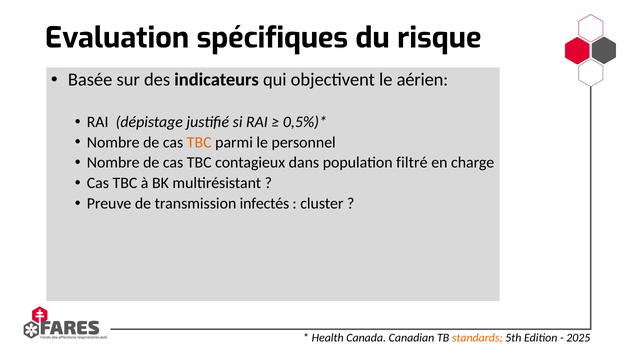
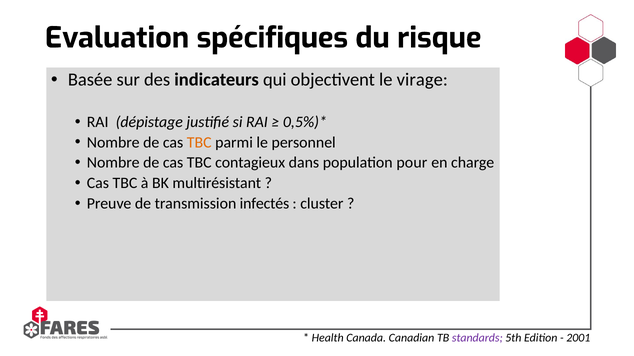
aérien: aérien -> virage (422, 80)
filtré: filtré -> pour (412, 163)
standards colour: orange -> purple (477, 339)
2025: 2025 -> 2001 (578, 339)
